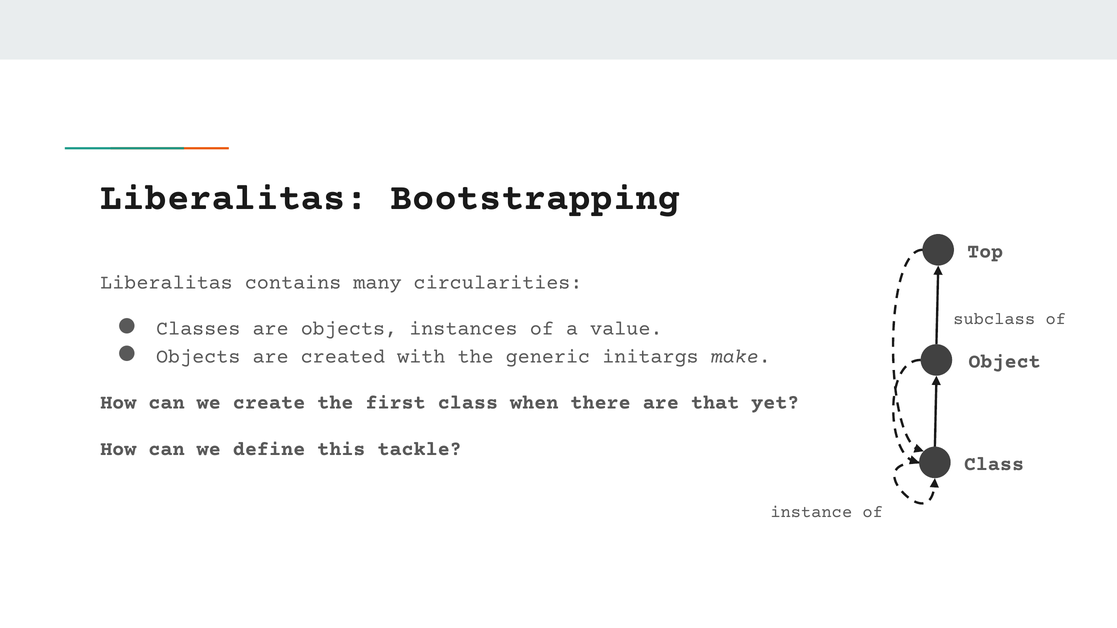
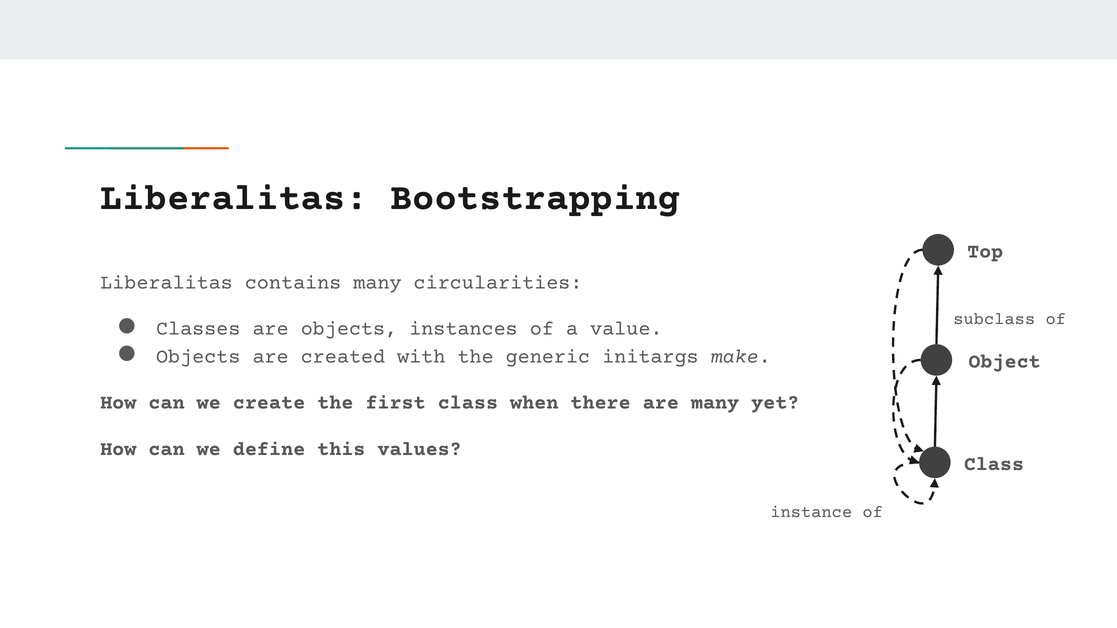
are that: that -> many (715, 402)
tackle: tackle -> values (420, 449)
